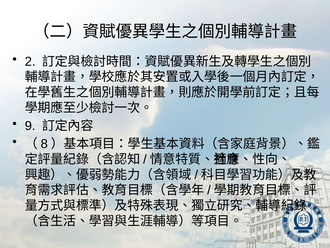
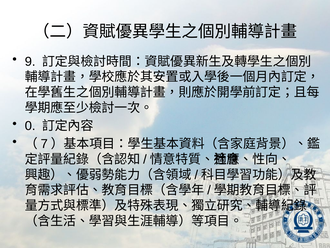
2: 2 -> 9 (30, 61)
9: 9 -> 0 (30, 126)
8: 8 -> 7 (44, 144)
